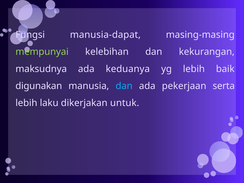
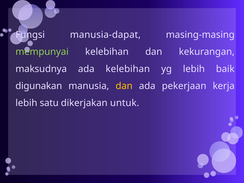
ada keduanya: keduanya -> kelebihan (128, 69)
dan colour: light blue -> yellow (124, 86)
serta: serta -> kerja (224, 86)
laku: laku -> satu (49, 103)
